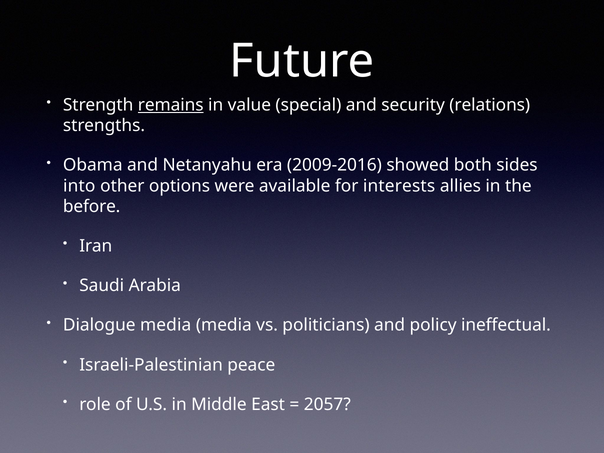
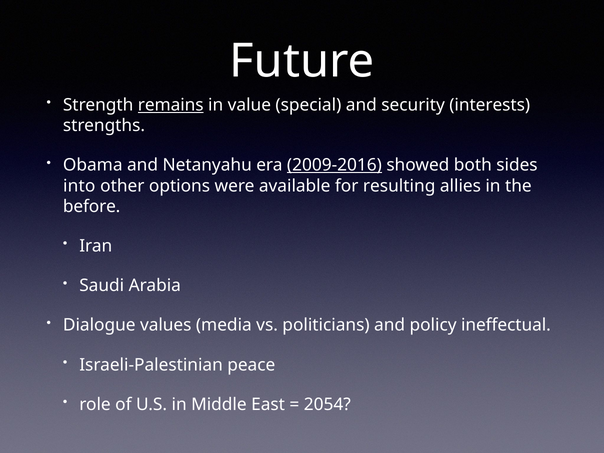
relations: relations -> interests (490, 105)
2009-2016 underline: none -> present (334, 165)
interests: interests -> resulting (399, 186)
Dialogue media: media -> values (166, 325)
2057: 2057 -> 2054 (327, 404)
